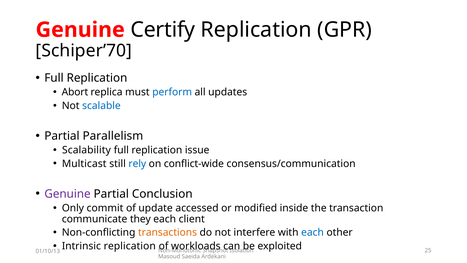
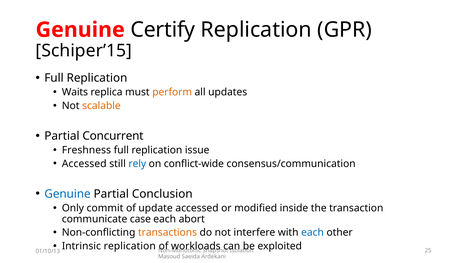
Schiper’70: Schiper’70 -> Schiper’15 (84, 51)
Abort: Abort -> Waits (75, 92)
perform colour: blue -> orange (172, 92)
scalable colour: blue -> orange (101, 106)
Parallelism: Parallelism -> Concurrent (113, 136)
Scalability: Scalability -> Freshness (86, 150)
Multicast: Multicast -> Accessed (84, 163)
Genuine colour: purple -> blue (67, 194)
they: they -> case (140, 219)
client: client -> abort (192, 219)
